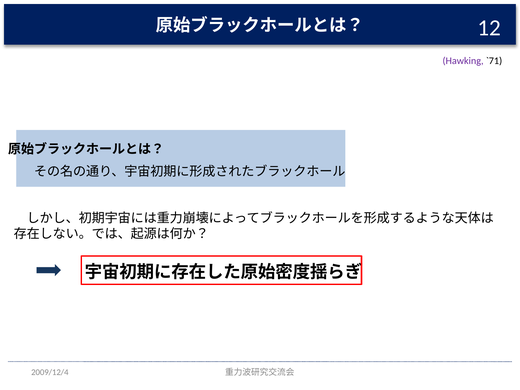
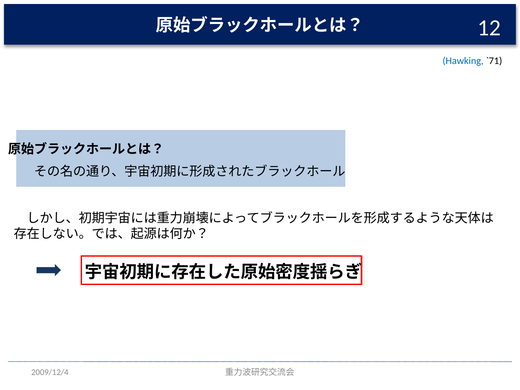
Hawking colour: purple -> blue (463, 61)
